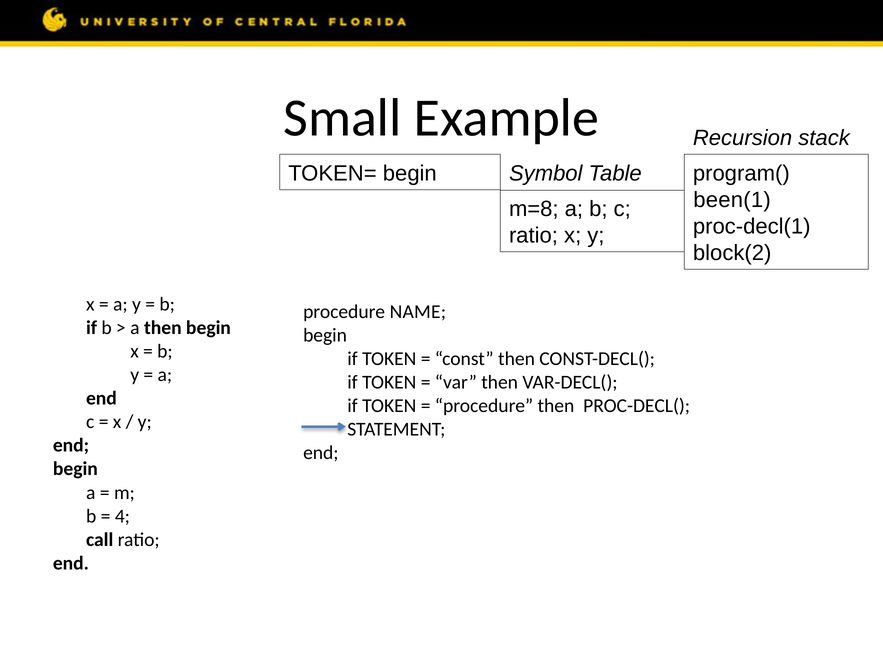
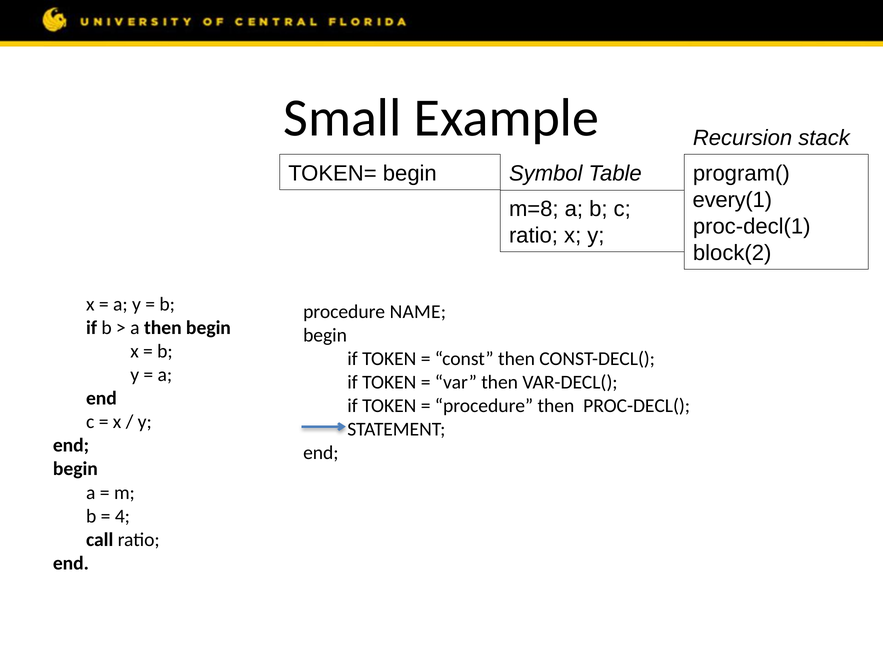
been(1: been(1 -> every(1 (732, 200)
